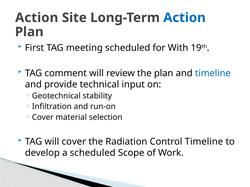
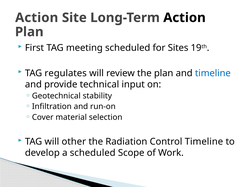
Action colour: blue -> black (184, 18)
With: With -> Sites (178, 48)
comment: comment -> regulates (66, 73)
will cover: cover -> other (74, 142)
